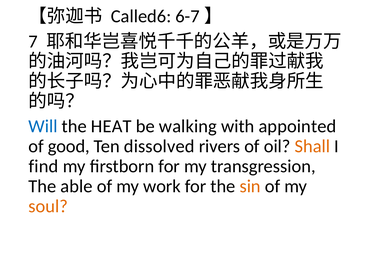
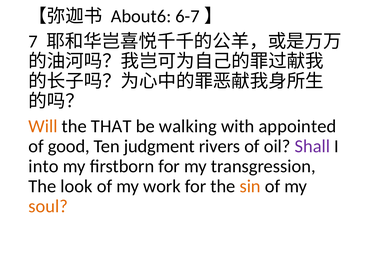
Called6: Called6 -> About6 (141, 16)
Will colour: blue -> orange (43, 126)
HEAT: HEAT -> THAT (111, 126)
dissolved: dissolved -> judgment (159, 146)
Shall colour: orange -> purple (312, 146)
find: find -> into (44, 166)
able: able -> look (77, 186)
